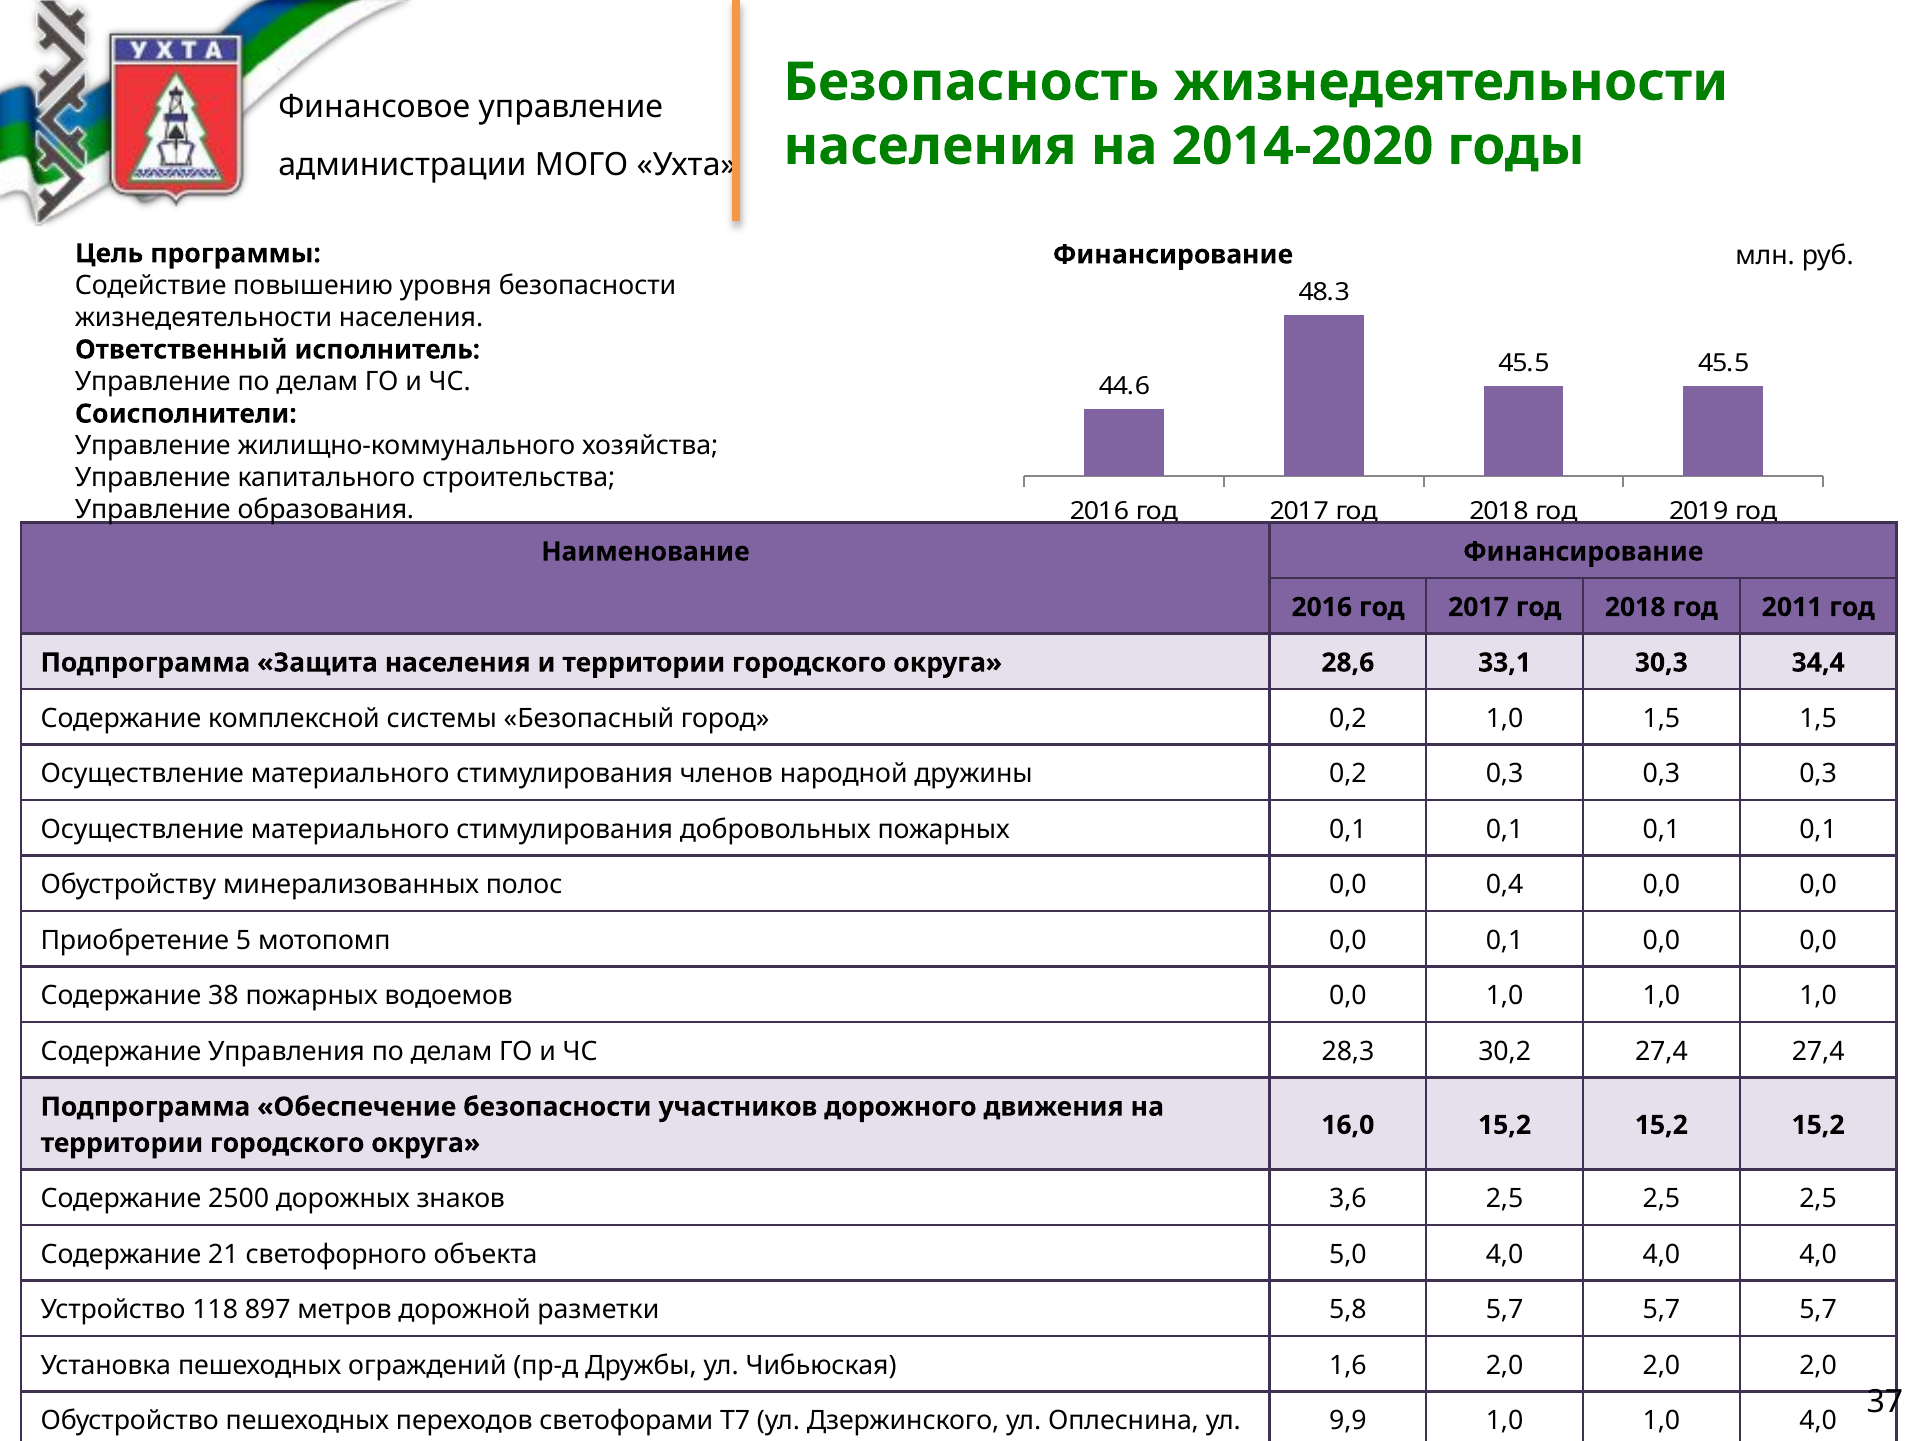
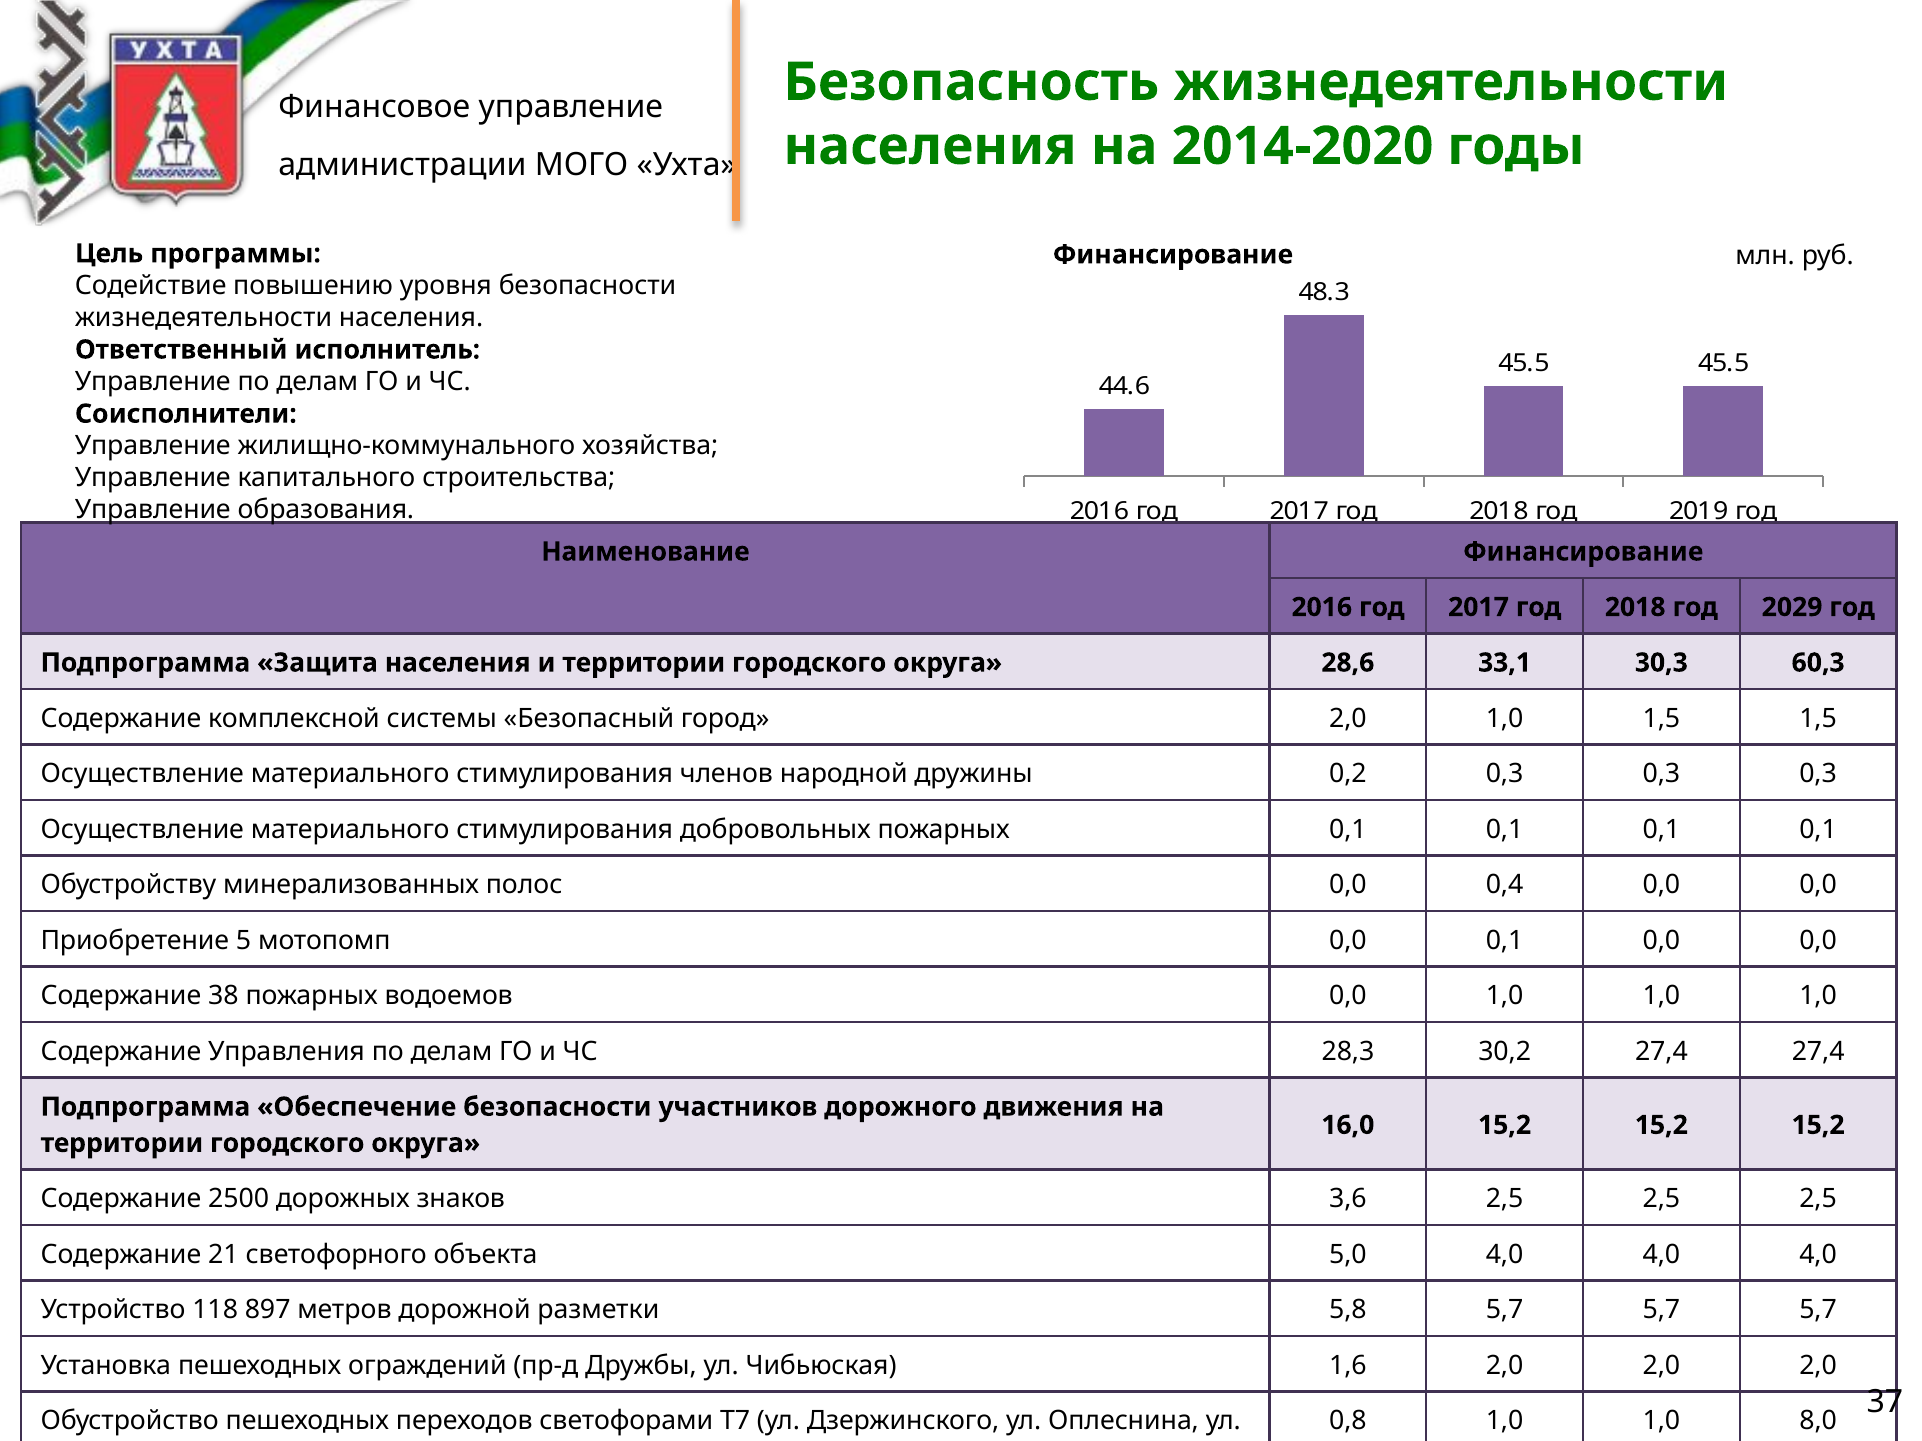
2011: 2011 -> 2029 (1792, 607)
34,4: 34,4 -> 60,3 (1818, 663)
город 0,2: 0,2 -> 2,0 (1348, 719)
9,9: 9,9 -> 0,8 (1348, 1421)
1,0 4,0: 4,0 -> 8,0 (1818, 1421)
